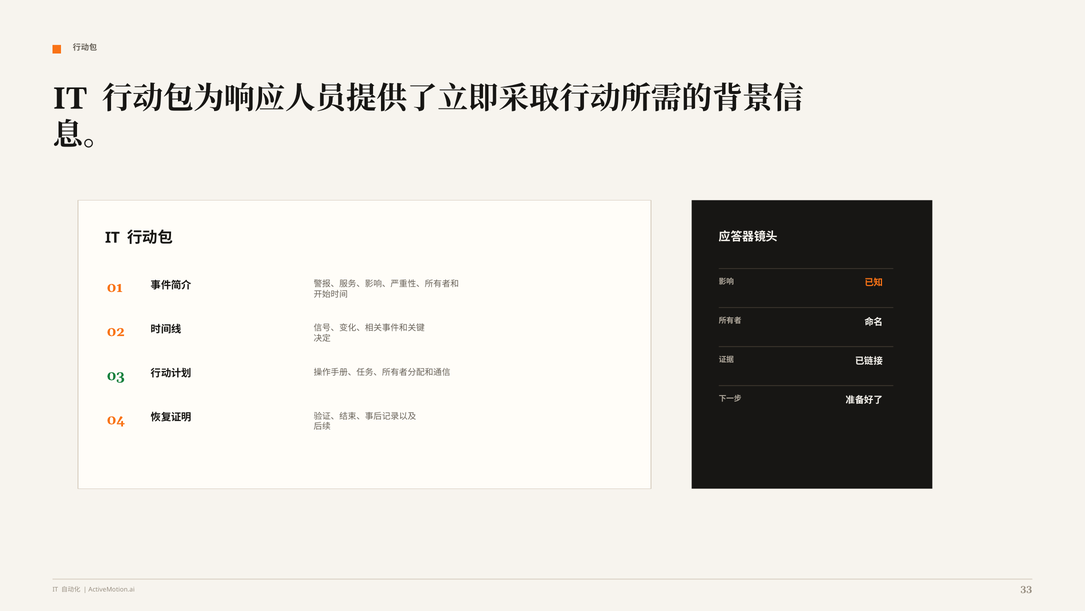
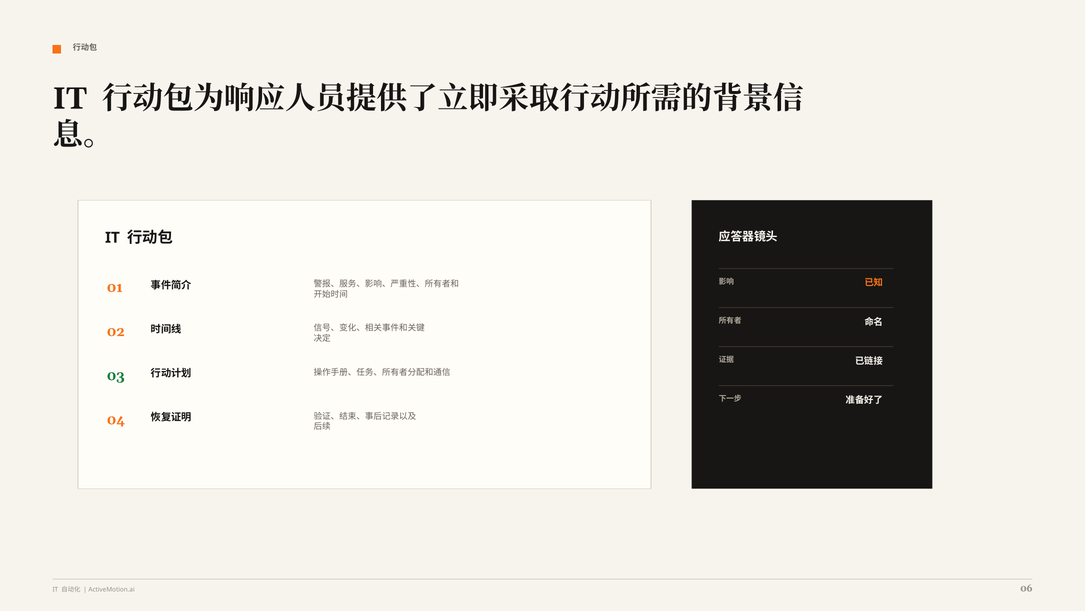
33: 33 -> 06 (1026, 588)
